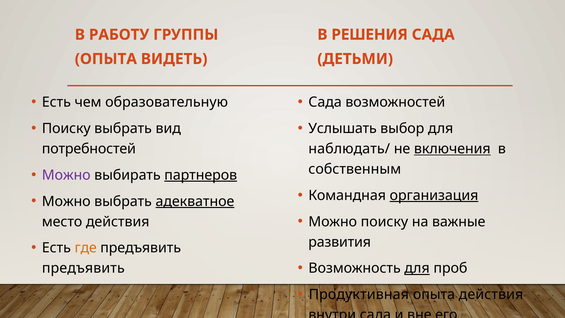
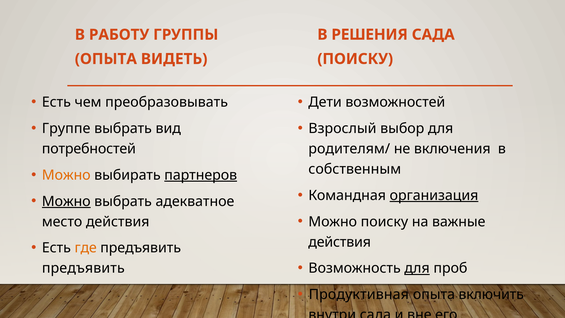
ДЕТЬМИ: ДЕТЬМИ -> ПОИСКУ (355, 59)
образовательную: образовательную -> преобразовывать (167, 102)
Сада: Сада -> Дети (325, 102)
Поиску: Поиску -> Группе (66, 128)
Услышать: Услышать -> Взрослый (342, 128)
наблюдать/: наблюдать/ -> родителям/ (349, 149)
включения underline: present -> none (452, 149)
Можно colour: purple -> orange (66, 175)
Можно underline: none -> present (66, 201)
адекватное underline: present -> none (195, 201)
развития: развития -> действия (340, 242)
опыта действия: действия -> включить (491, 294)
